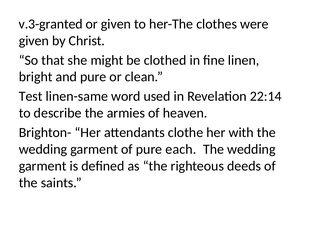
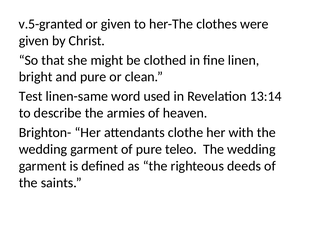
v.3-granted: v.3-granted -> v.5-granted (51, 24)
22:14: 22:14 -> 13:14 (266, 96)
each: each -> teleo (181, 149)
